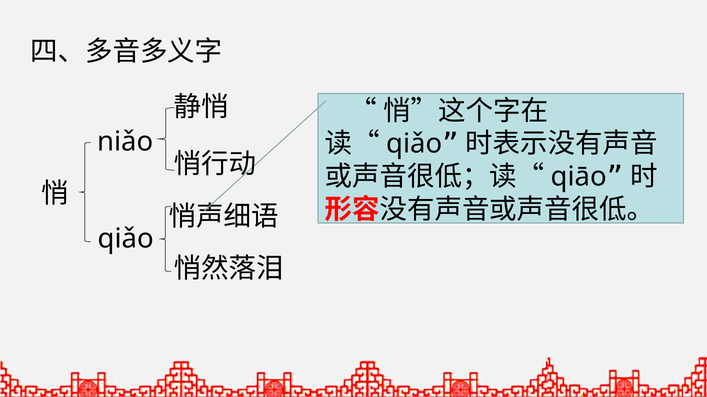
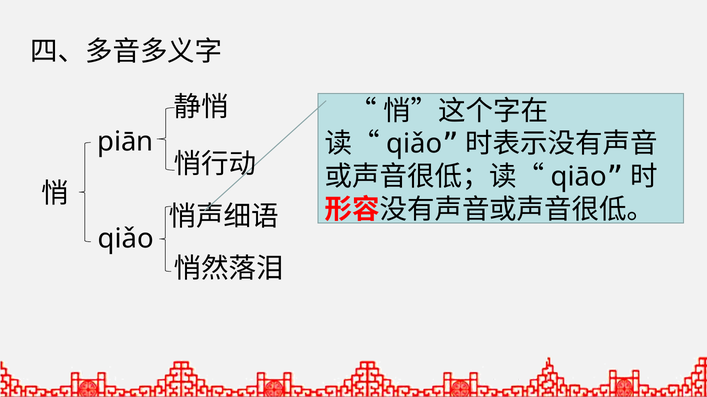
niǎo: niǎo -> piān (125, 142)
